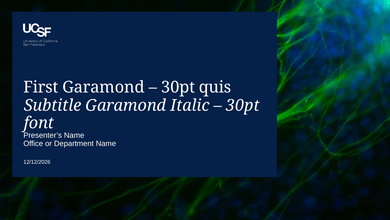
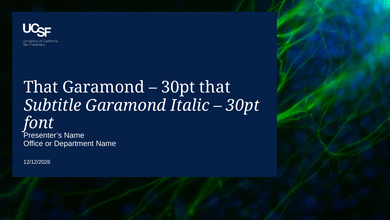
First: First -> That (41, 87)
30pt quis: quis -> that (215, 87)
